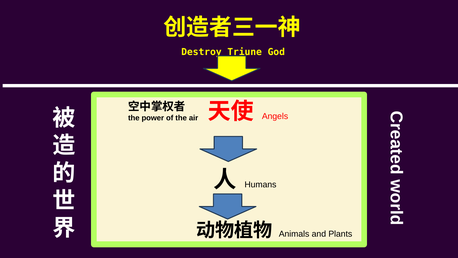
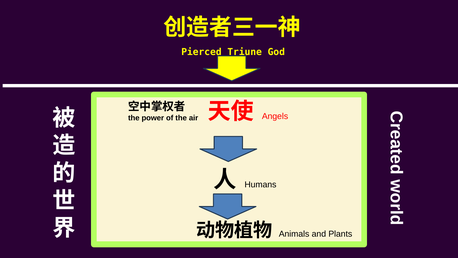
Destroy: Destroy -> Pierced (201, 52)
